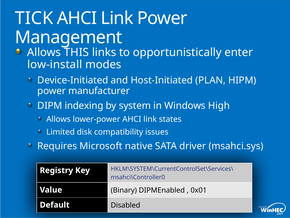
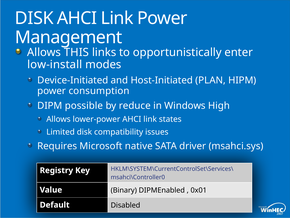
TICK: TICK -> DISK (34, 18)
manufacturer: manufacturer -> consumption (99, 91)
indexing: indexing -> possible (84, 105)
system: system -> reduce (135, 105)
